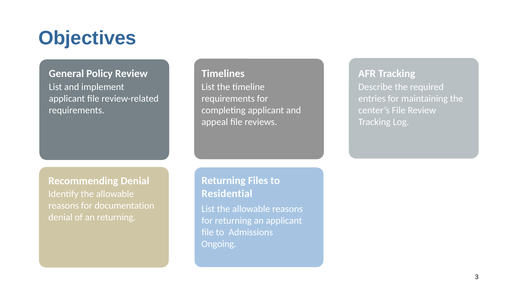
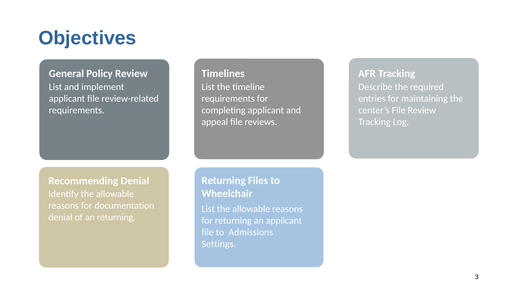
Residential: Residential -> Wheelchair (227, 193)
Ongoing: Ongoing -> Settings (219, 243)
